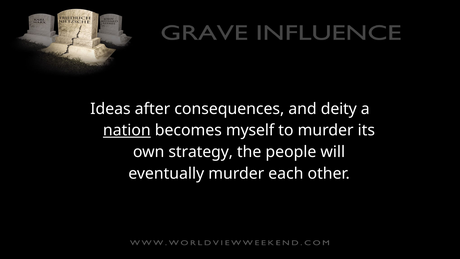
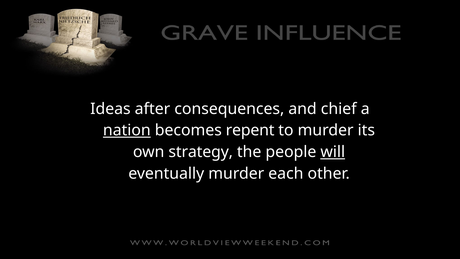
deity: deity -> chief (339, 109)
myself: myself -> repent (250, 130)
will underline: none -> present (333, 152)
